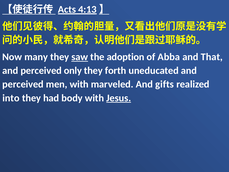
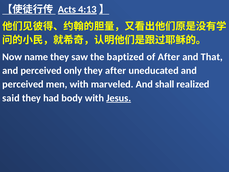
many: many -> name (36, 57)
saw underline: present -> none (80, 57)
adoption: adoption -> baptized (125, 57)
of Abba: Abba -> After (169, 57)
they forth: forth -> after (116, 70)
gifts: gifts -> shall (165, 84)
into: into -> said (11, 98)
